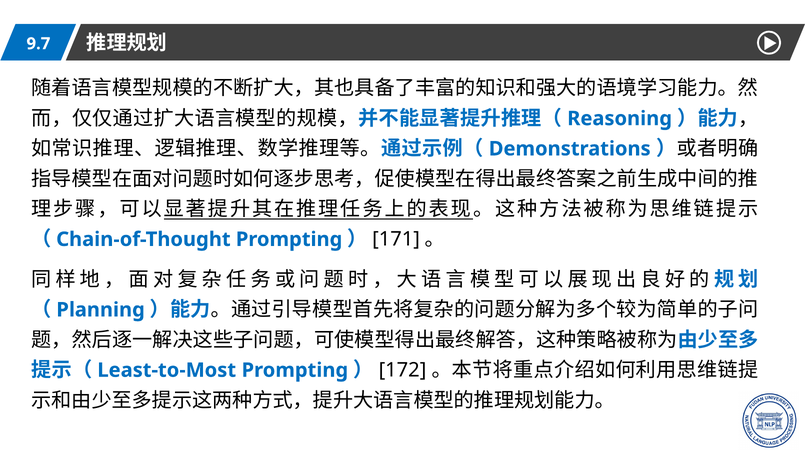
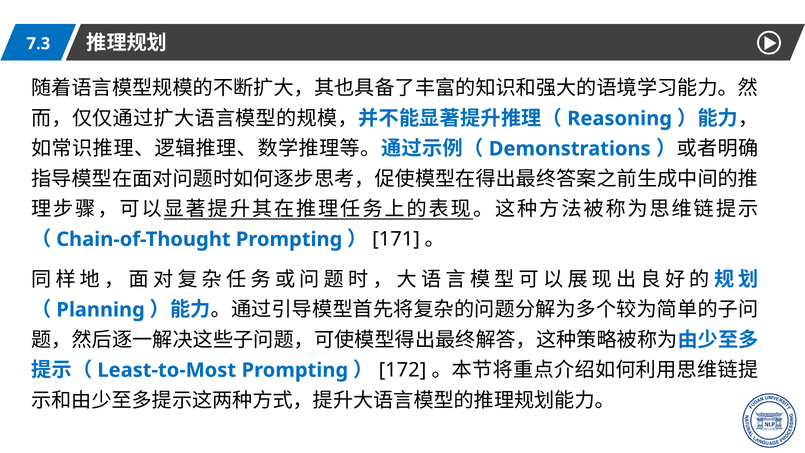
9.7: 9.7 -> 7.3 (38, 44)
